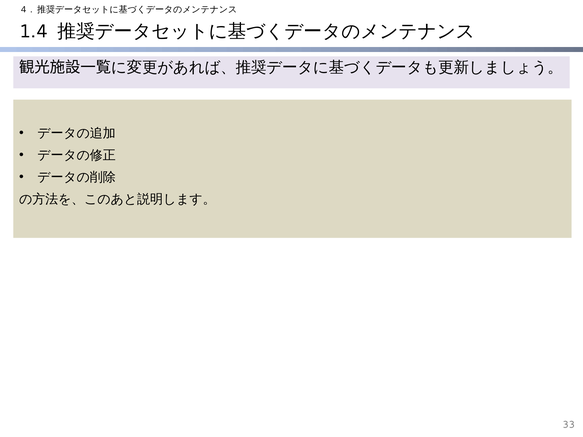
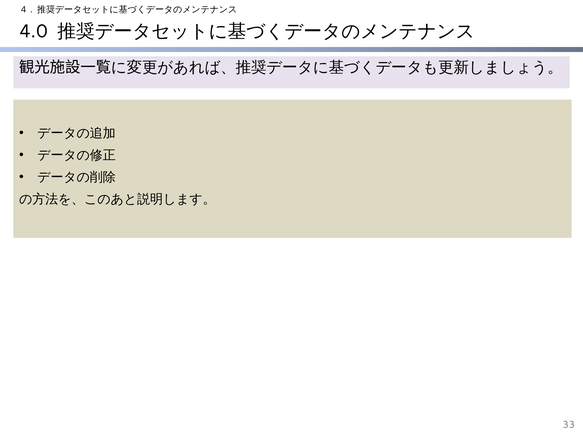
1.4: 1.4 -> 4.0 (33, 31)
